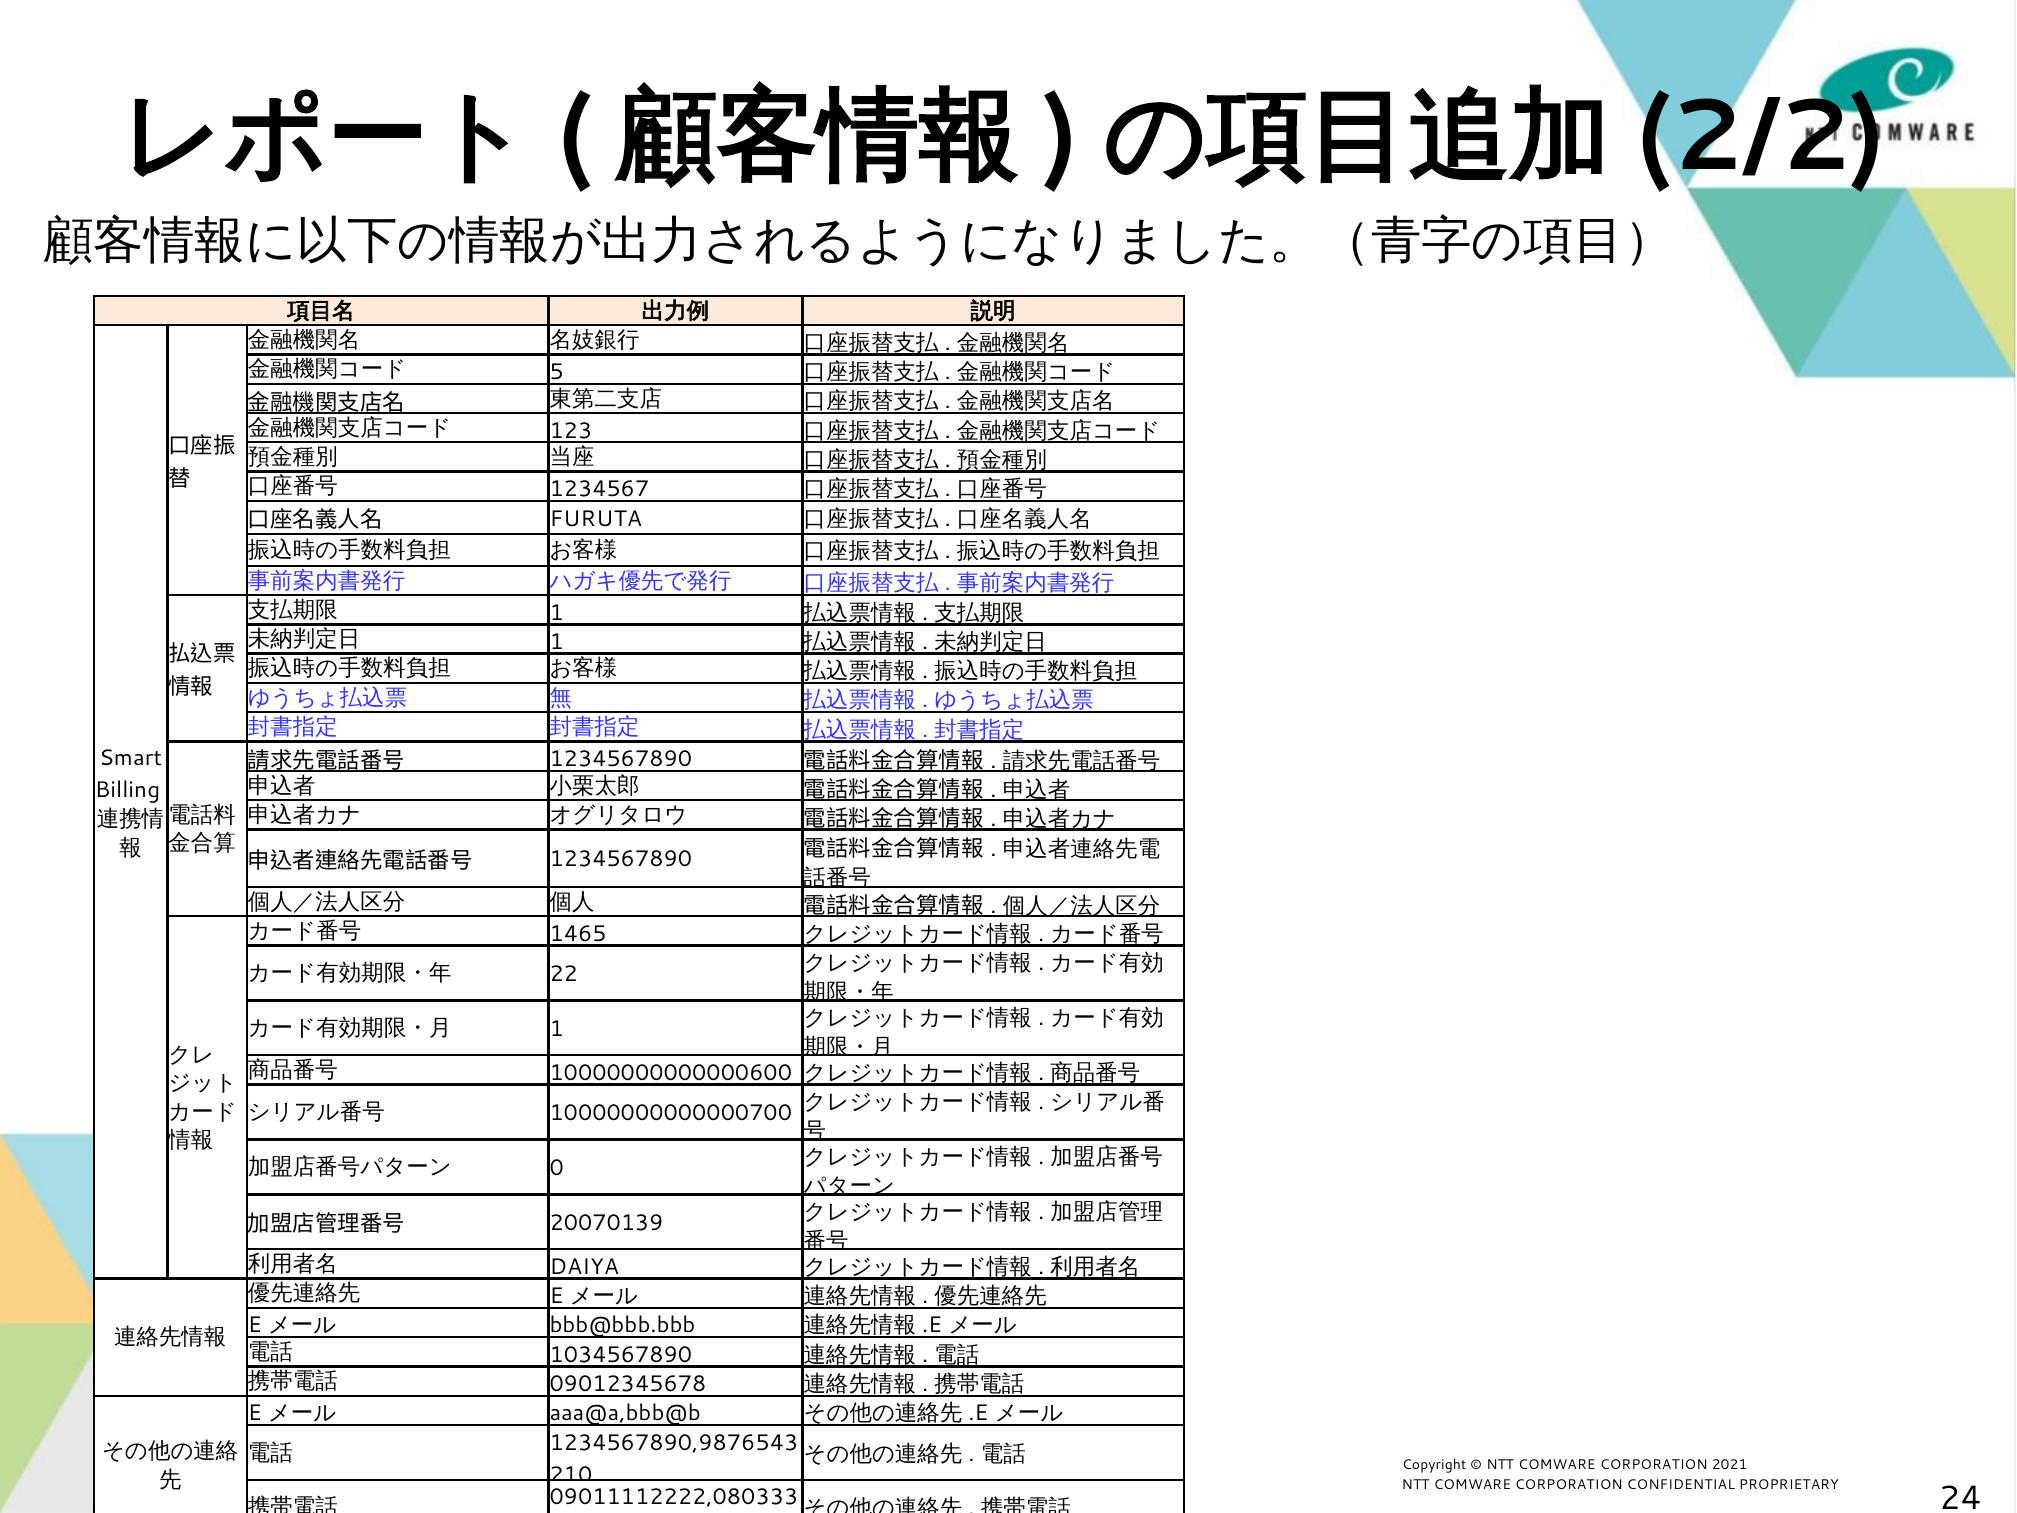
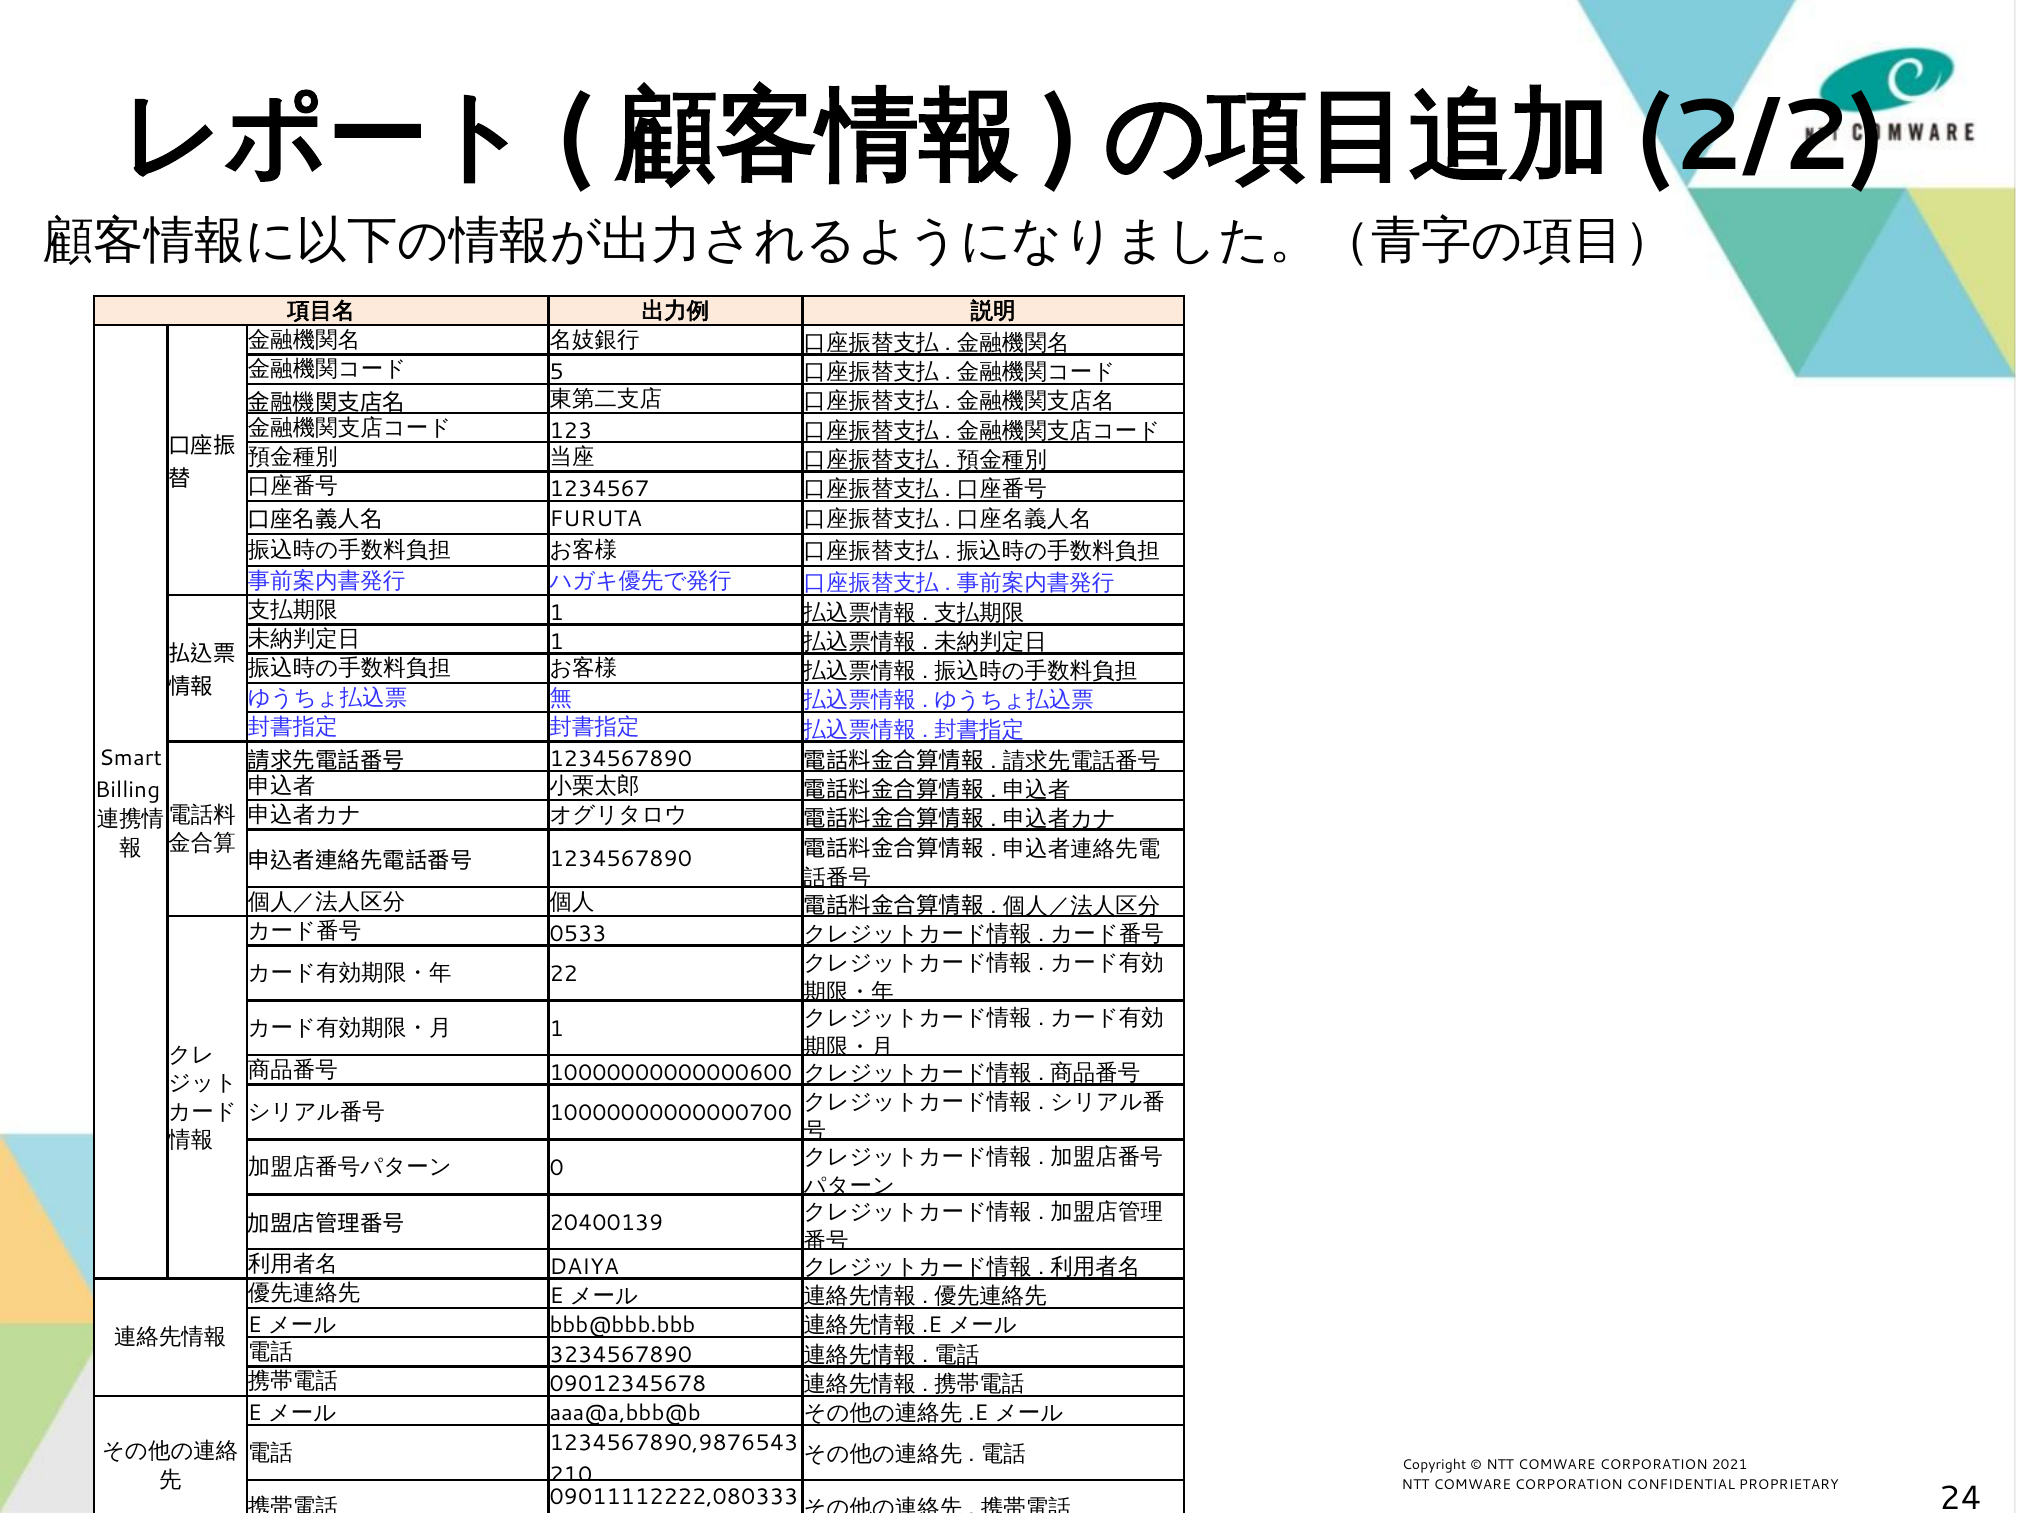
1465: 1465 -> 0533 (578, 934)
20070139: 20070139 -> 20400139 (607, 1223)
1034567890: 1034567890 -> 3234567890 (621, 1355)
